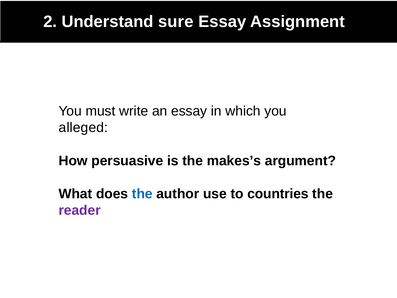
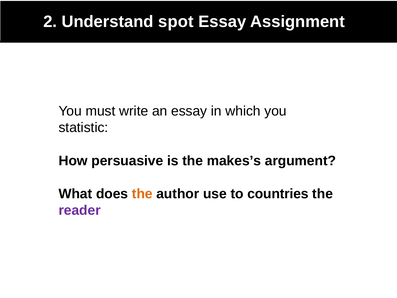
sure: sure -> spot (176, 22)
alleged: alleged -> statistic (83, 128)
the colour: blue -> orange (142, 194)
